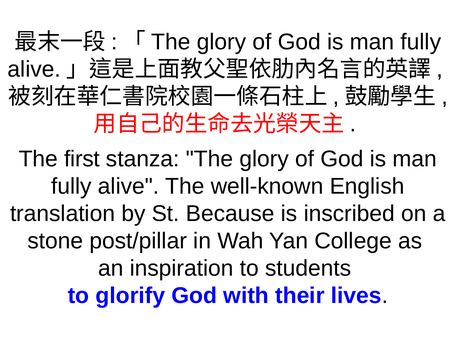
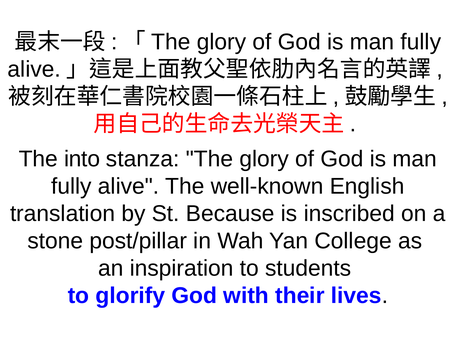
first: first -> into (82, 159)
